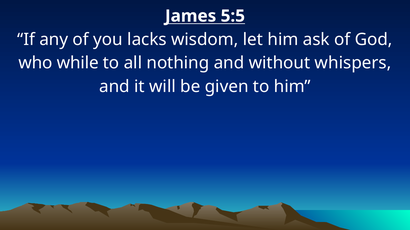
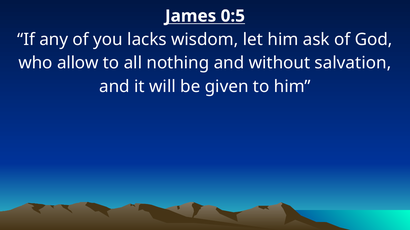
5:5: 5:5 -> 0:5 (233, 16)
while: while -> allow (78, 63)
whispers: whispers -> salvation (353, 63)
